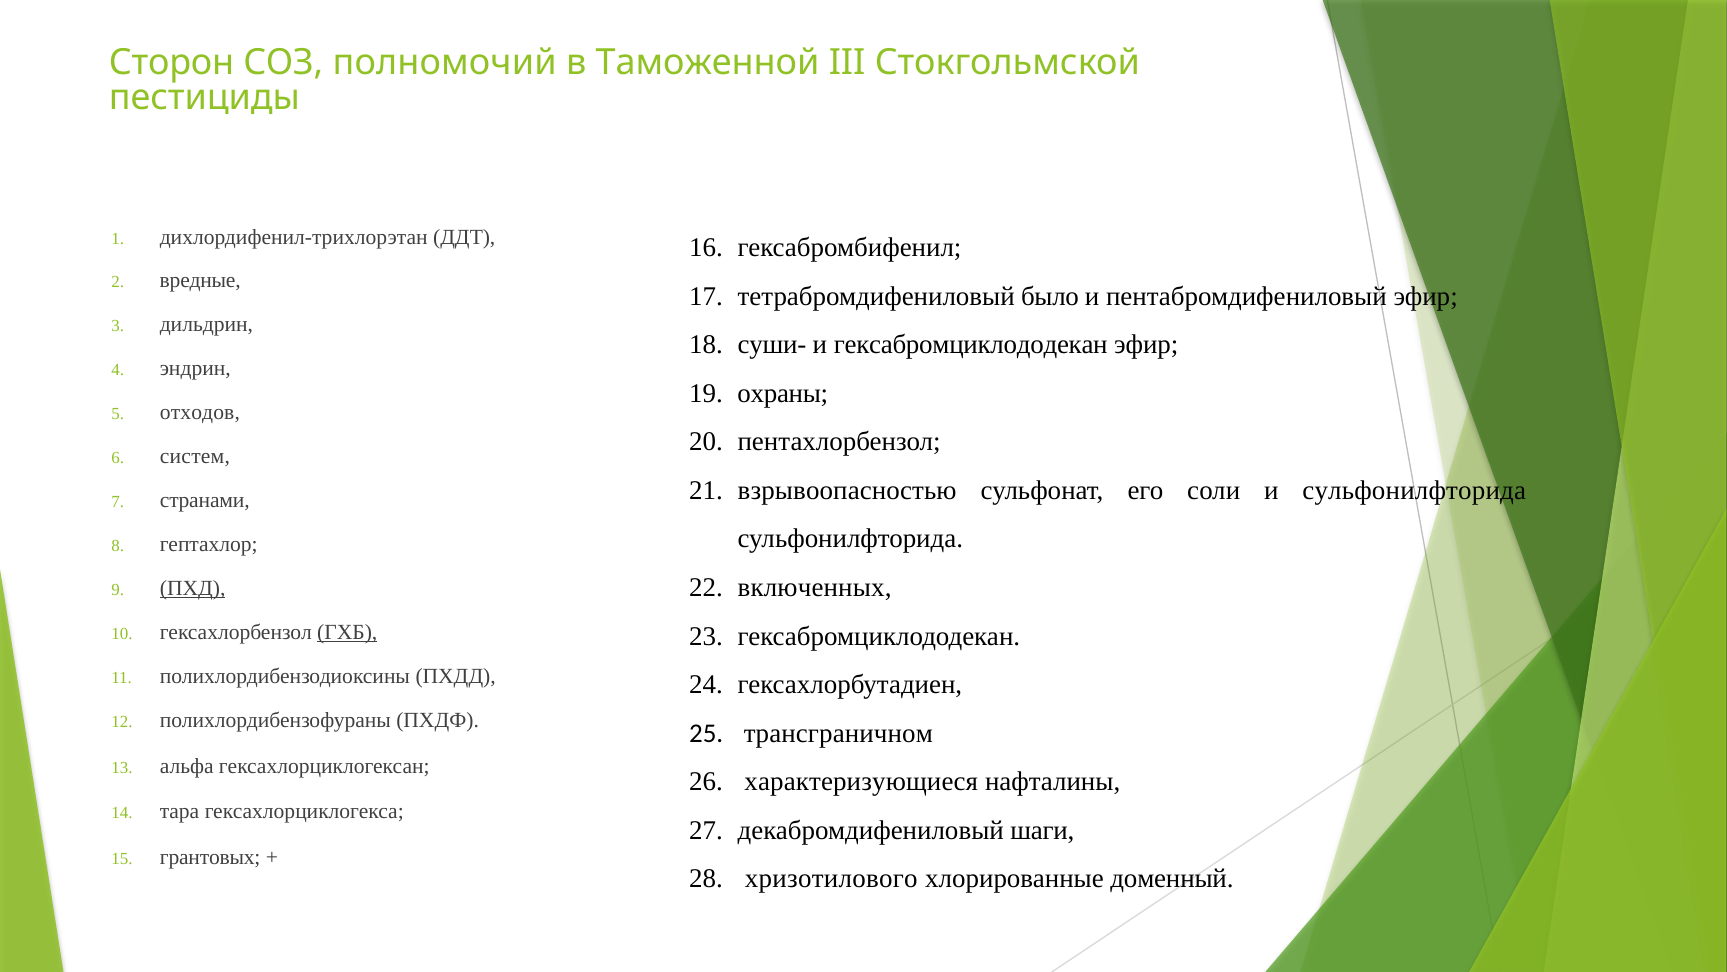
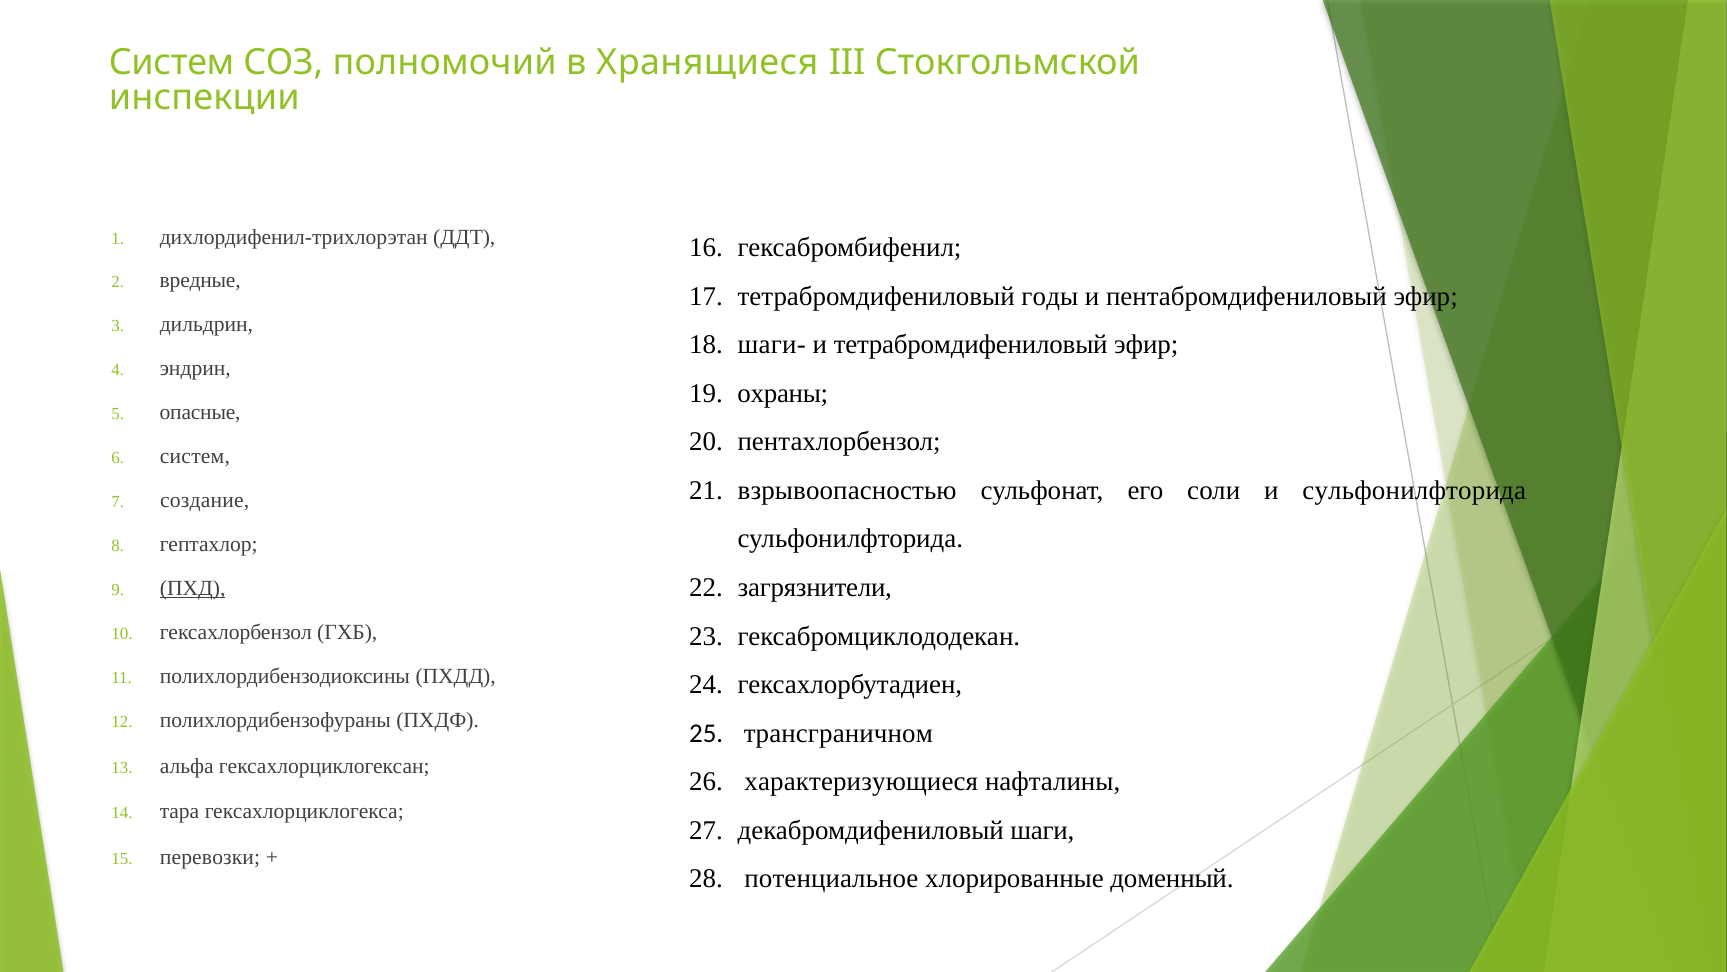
Сторон: Сторон -> Систем (172, 63)
Таможенной: Таможенной -> Хранящиеся (707, 63)
пестициды: пестициды -> инспекции (204, 97)
было: было -> годы (1050, 296)
суши-: суши- -> шаги- (772, 344)
и гексабромциклододекан: гексабромциклододекан -> тетрабромдифениловый (971, 344)
отходов: отходов -> опасные (200, 412)
странами: странами -> создание (205, 500)
включенных: включенных -> загрязнители (815, 587)
ГХБ underline: present -> none (347, 632)
грантовых: грантовых -> перевозки (210, 857)
хризотилового: хризотилового -> потенциальное (831, 878)
